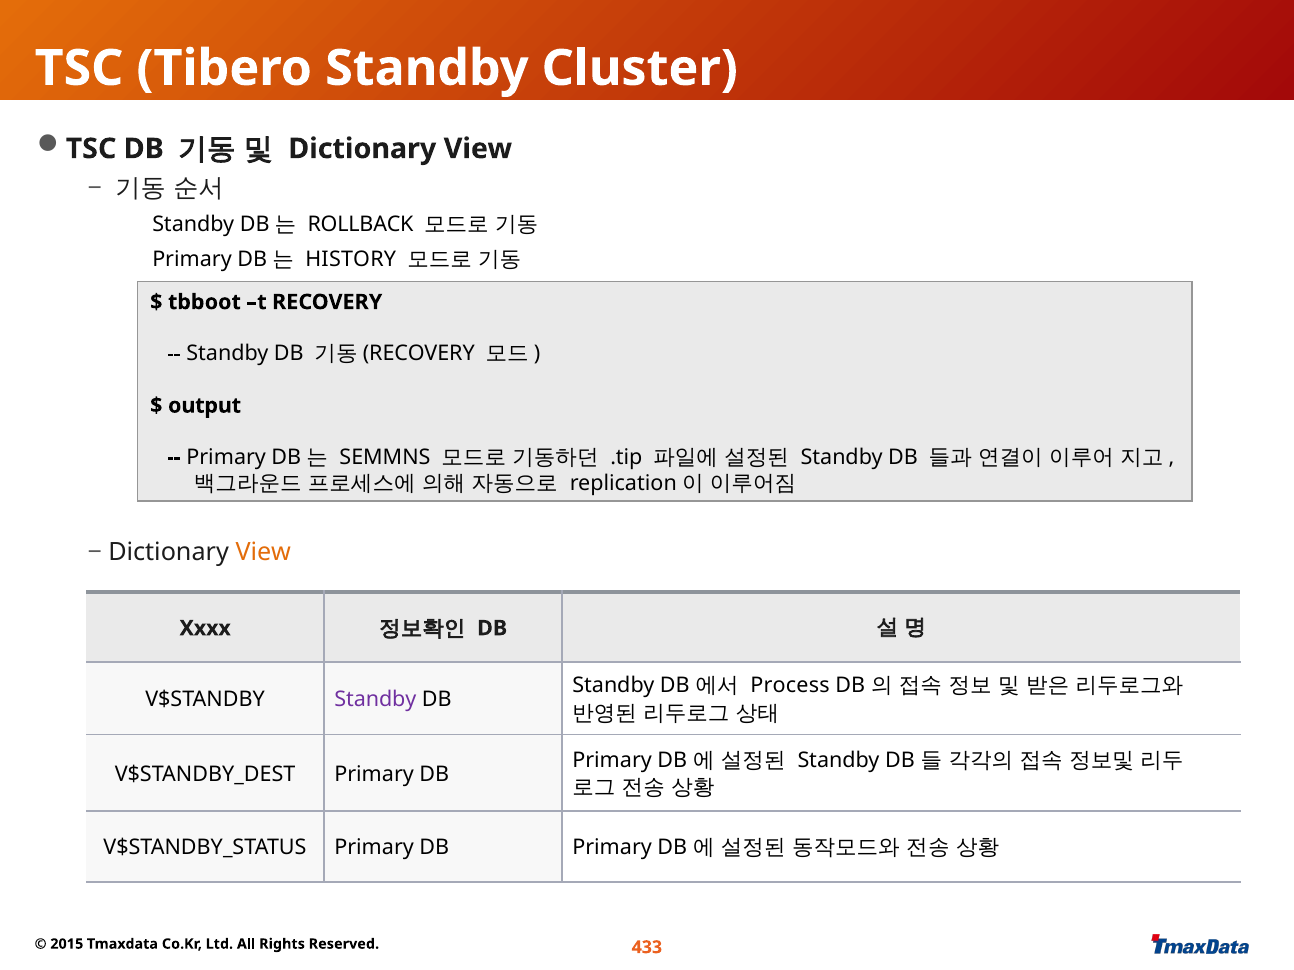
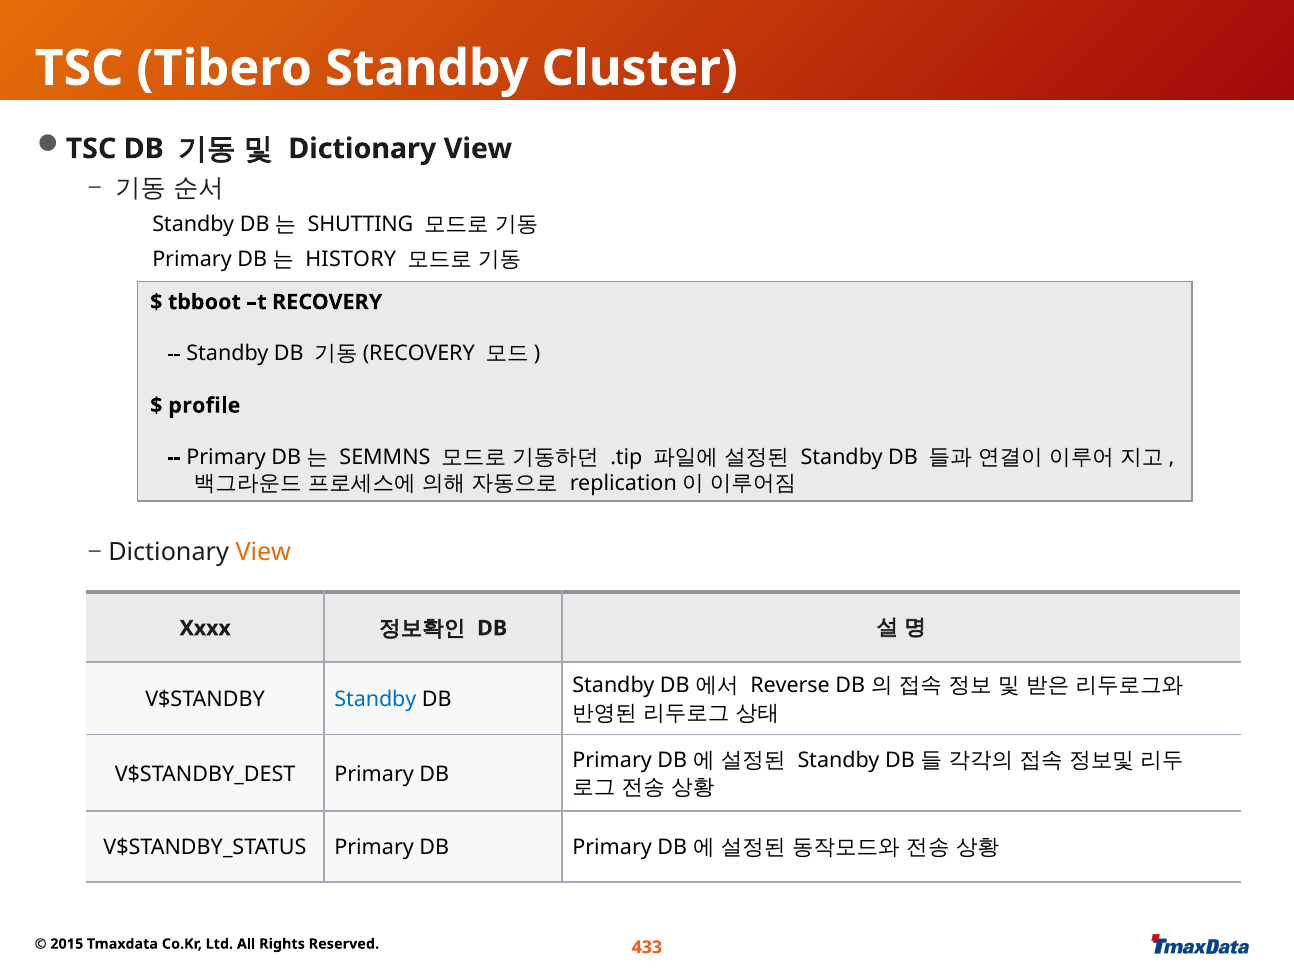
ROLLBACK: ROLLBACK -> SHUTTING (361, 225)
output: output -> profile (204, 406)
Process: Process -> Reverse (790, 686)
Standby colour: purple -> blue (375, 700)
